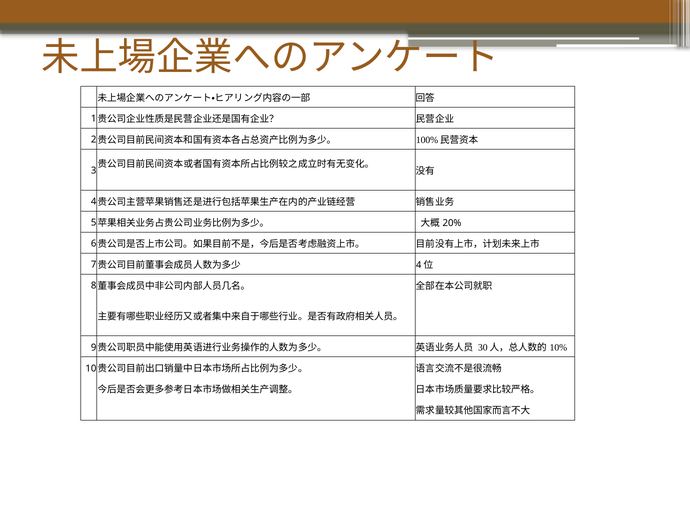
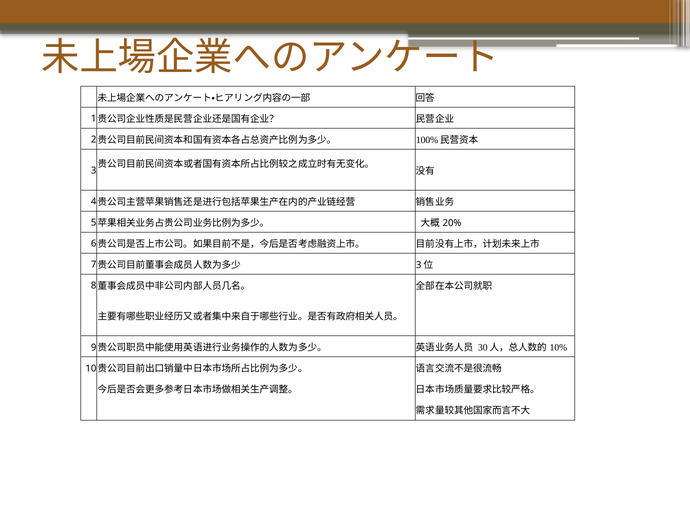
4: 4 -> 3 (419, 265)
